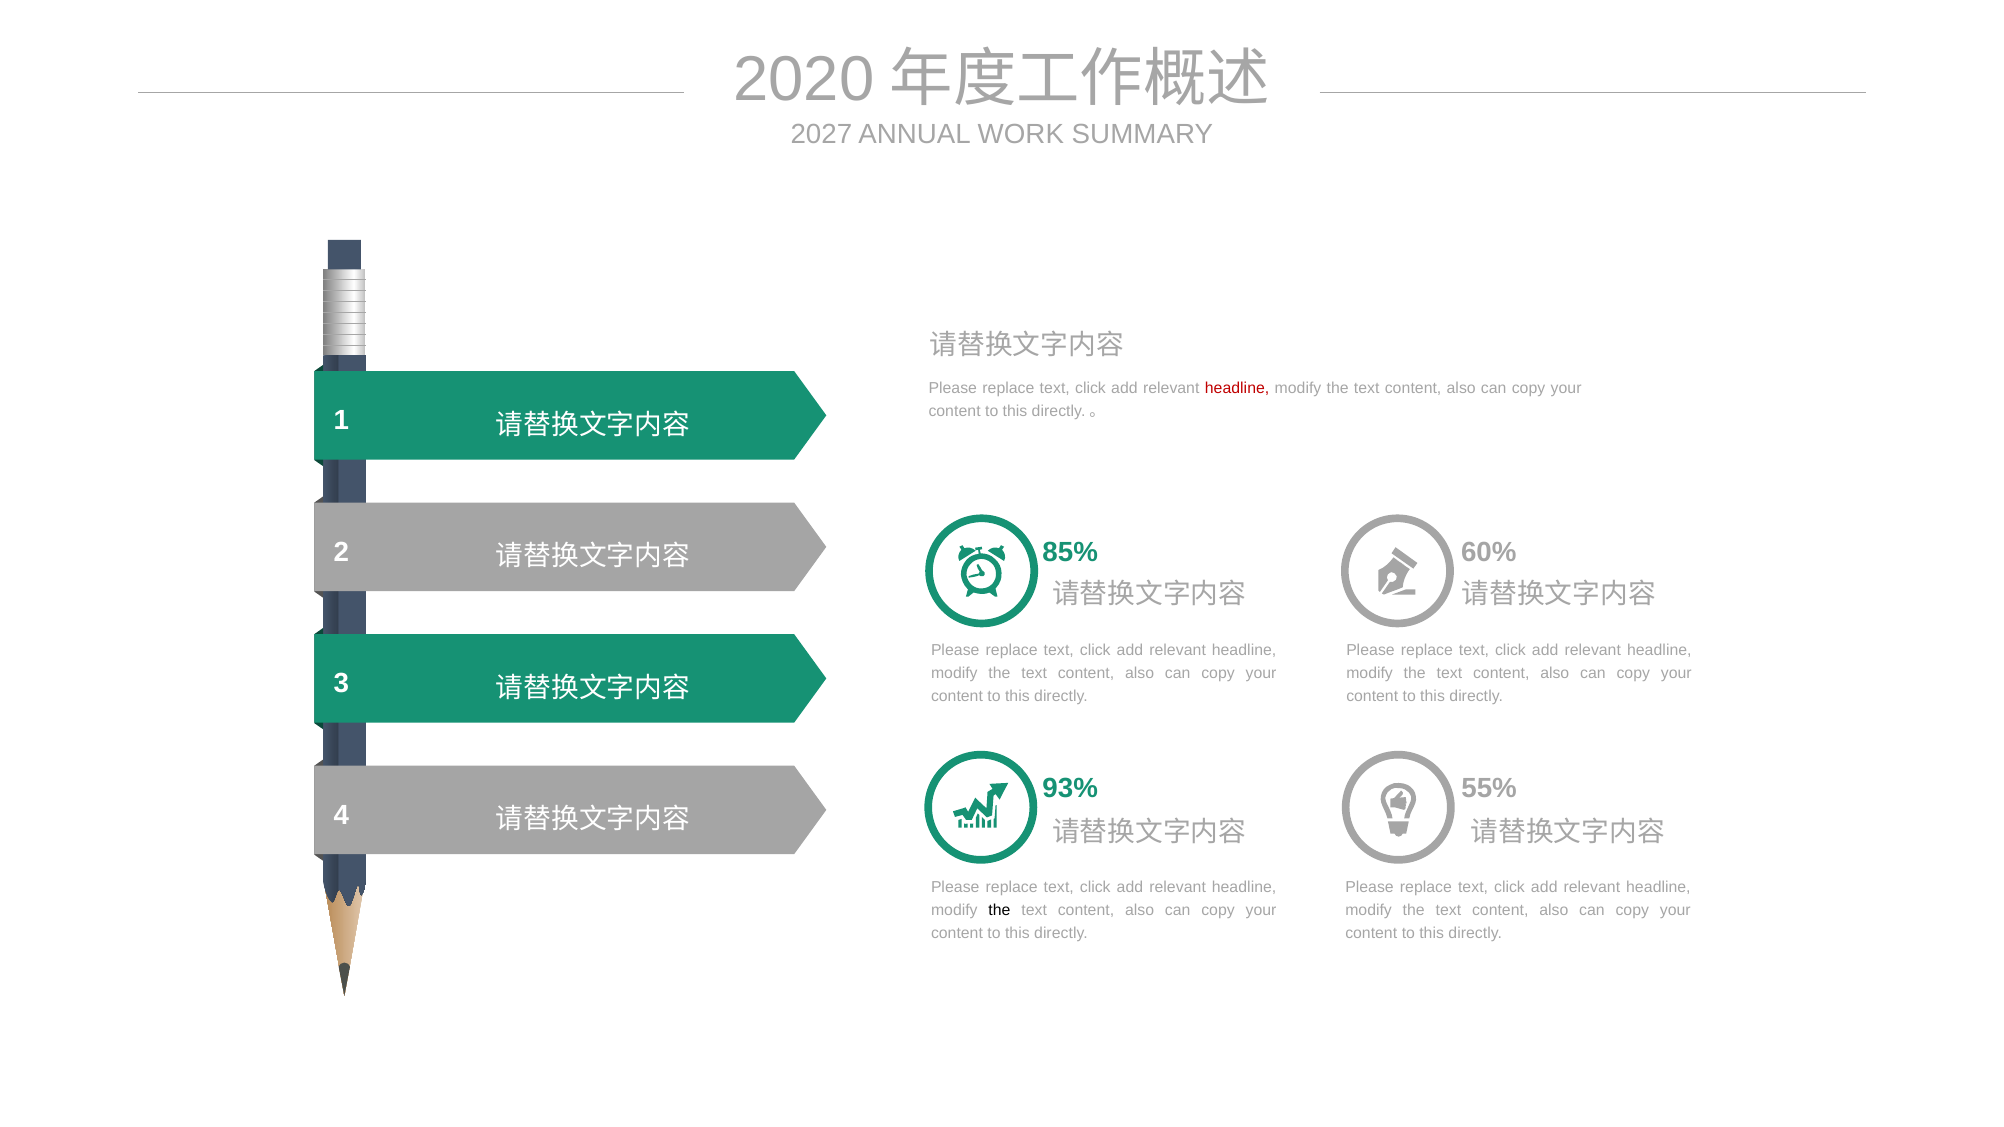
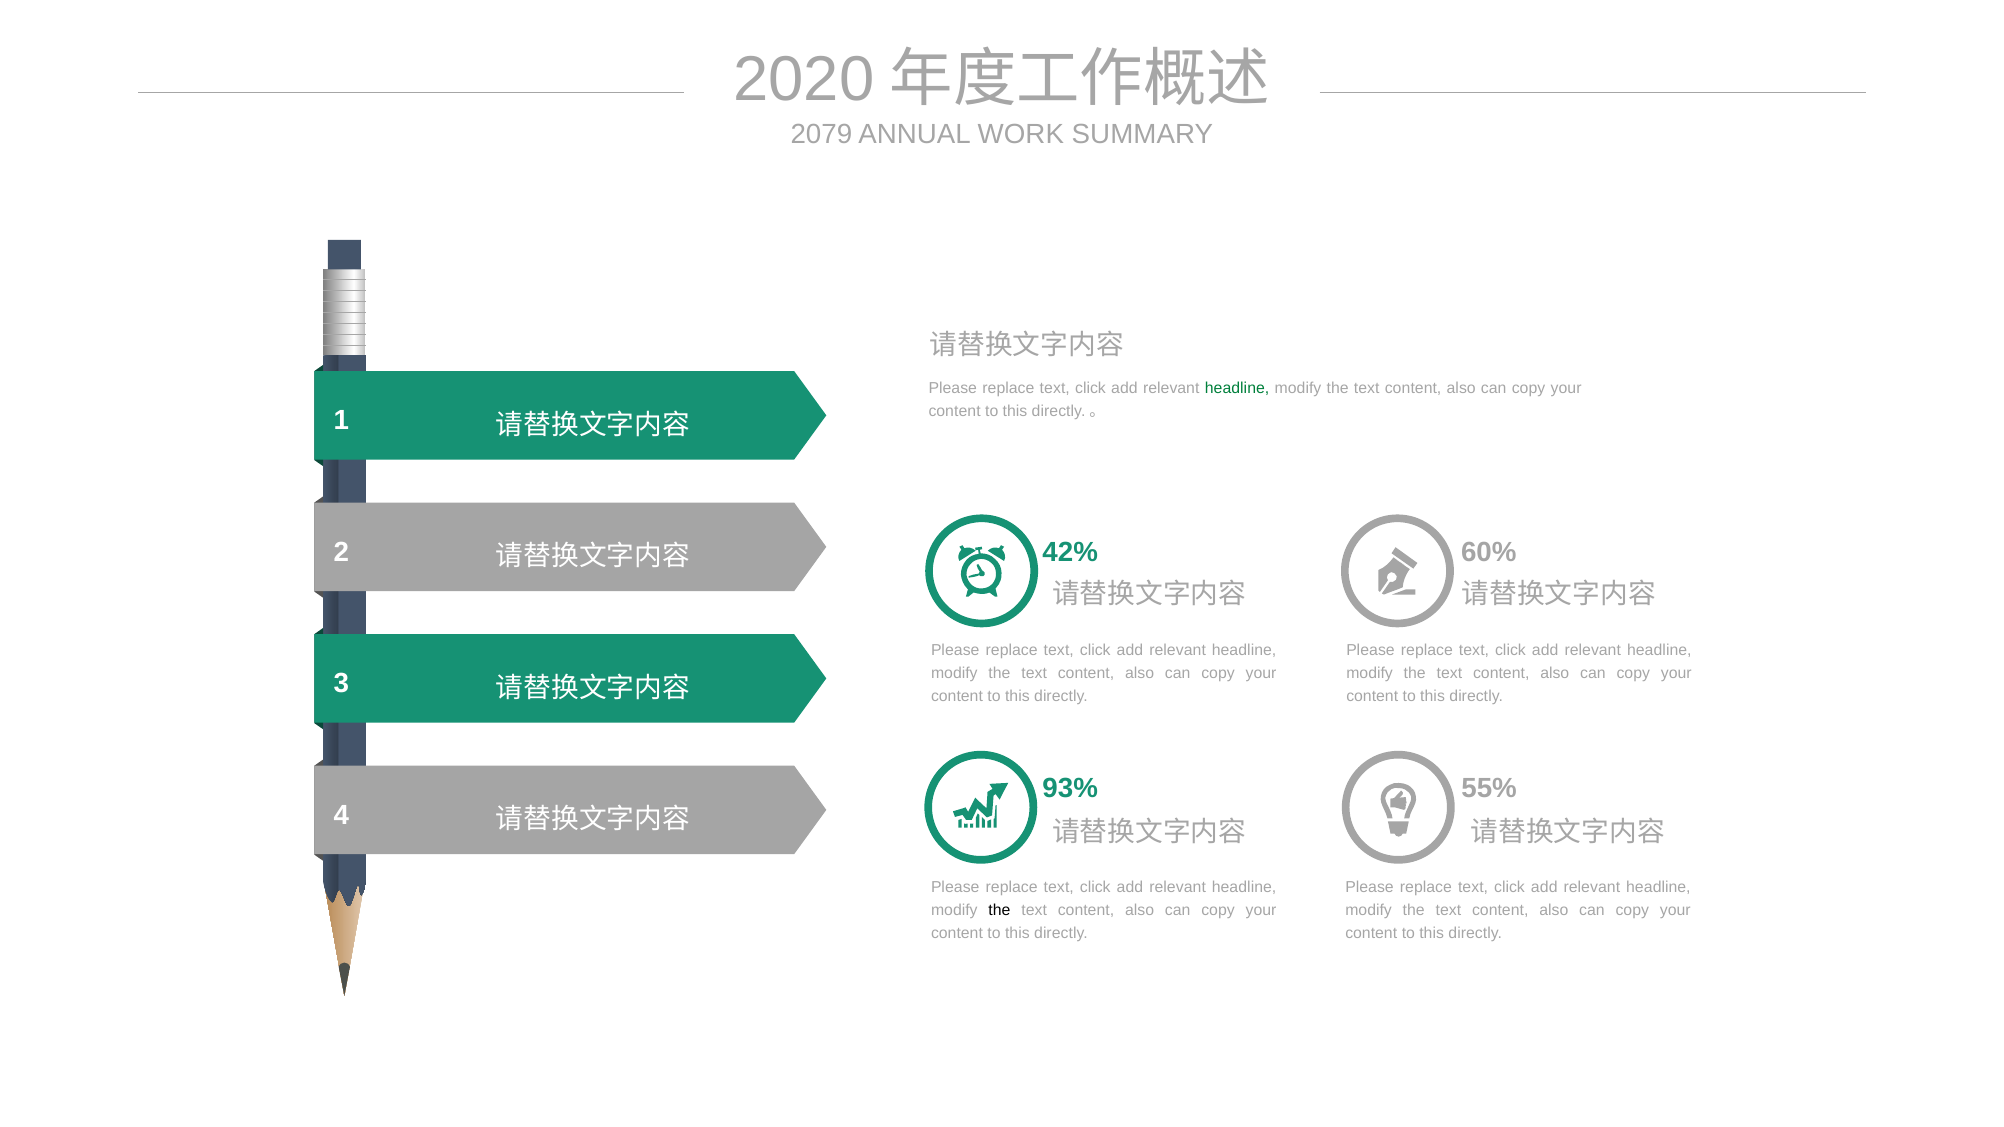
2027: 2027 -> 2079 (821, 134)
headline colour: red -> green (1237, 388)
85%: 85% -> 42% (1070, 553)
